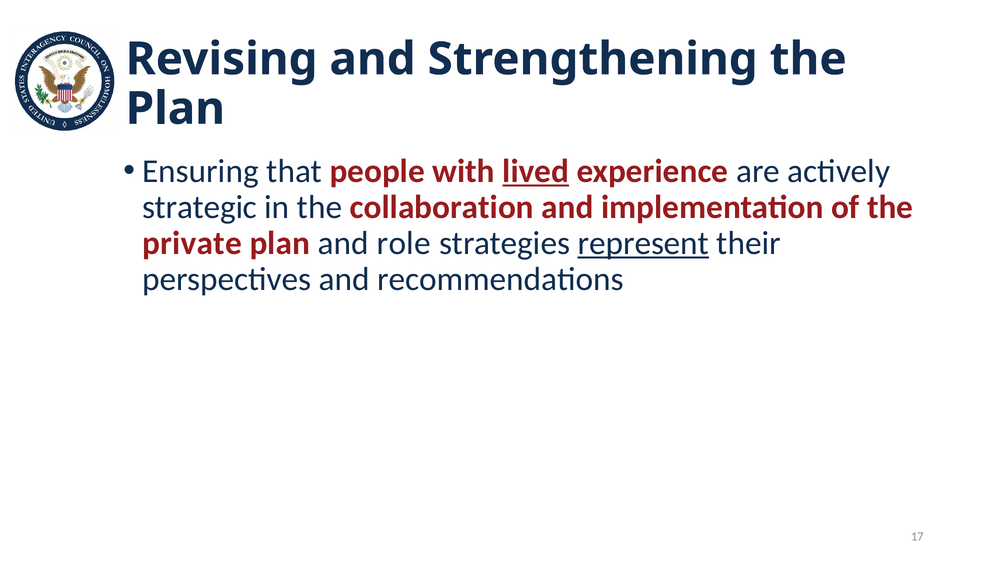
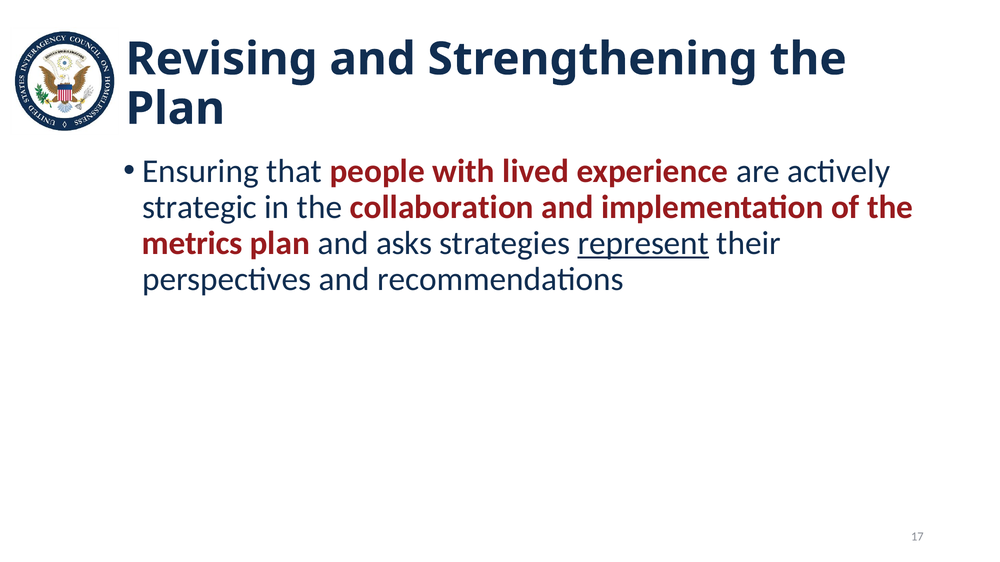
lived underline: present -> none (536, 171)
private: private -> metrics (192, 243)
role: role -> asks (404, 243)
